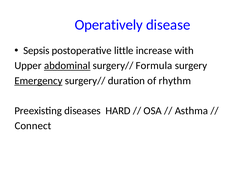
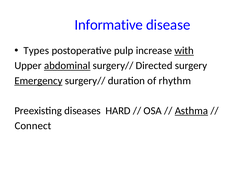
Operatively: Operatively -> Informative (109, 25)
Sepsis: Sepsis -> Types (36, 51)
little: little -> pulp (124, 51)
with underline: none -> present (184, 51)
Formula: Formula -> Directed (154, 66)
Asthma underline: none -> present (191, 111)
